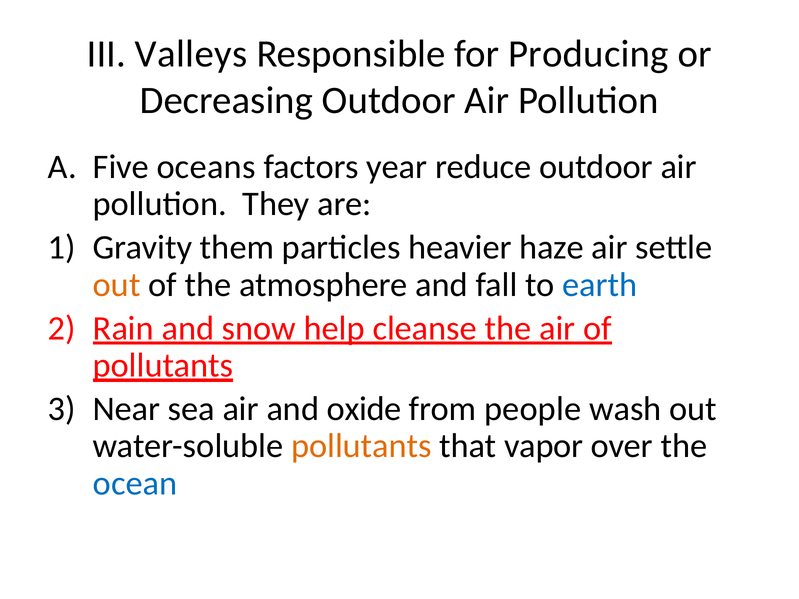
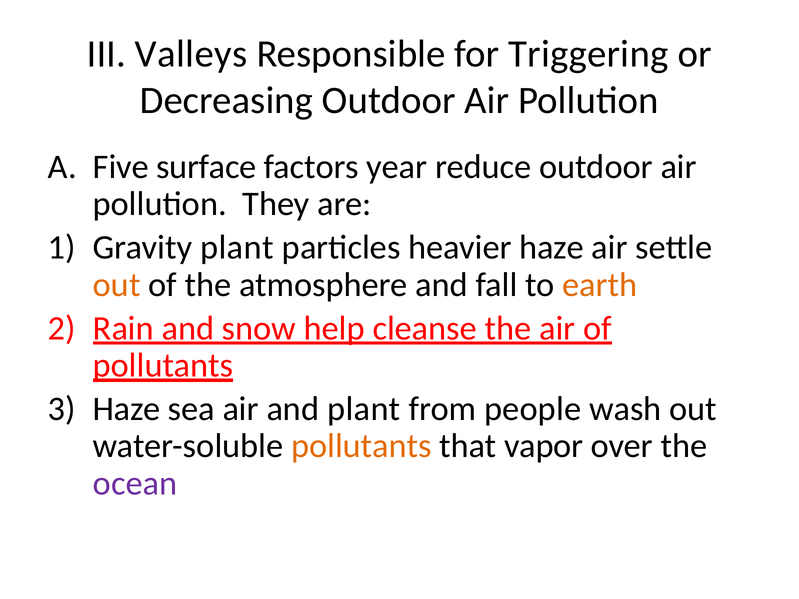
Producing: Producing -> Triggering (588, 54)
oceans: oceans -> surface (206, 167)
Gravity them: them -> plant (237, 248)
earth colour: blue -> orange (600, 285)
Near: Near -> Haze (127, 409)
and oxide: oxide -> plant (364, 409)
ocean colour: blue -> purple (135, 483)
